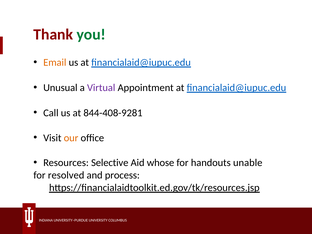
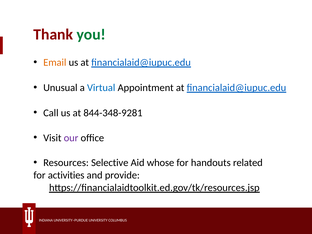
Virtual colour: purple -> blue (101, 88)
844-408-9281: 844-408-9281 -> 844-348-9281 (113, 113)
our colour: orange -> purple (71, 138)
unable: unable -> related (248, 163)
resolved: resolved -> activities (66, 175)
process: process -> provide (122, 175)
